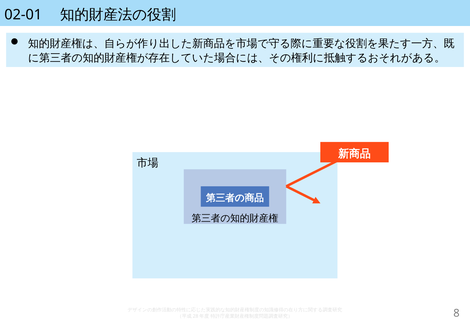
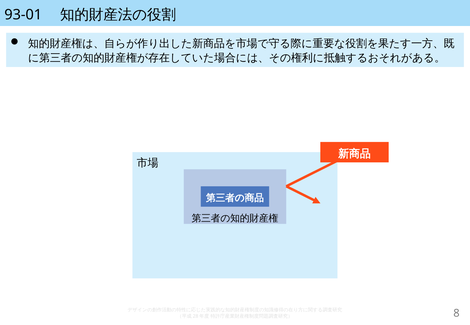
02-01: 02-01 -> 93-01 (23, 15)
